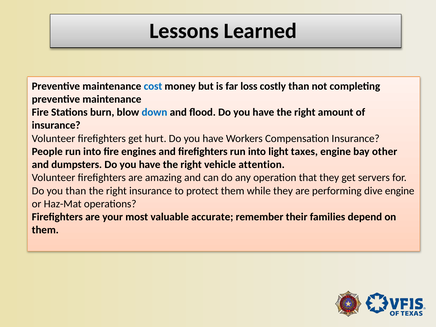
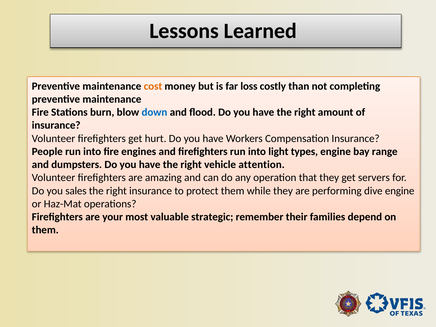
cost colour: blue -> orange (153, 86)
taxes: taxes -> types (304, 152)
other: other -> range (385, 152)
you than: than -> sales (76, 191)
accurate: accurate -> strategic (212, 217)
